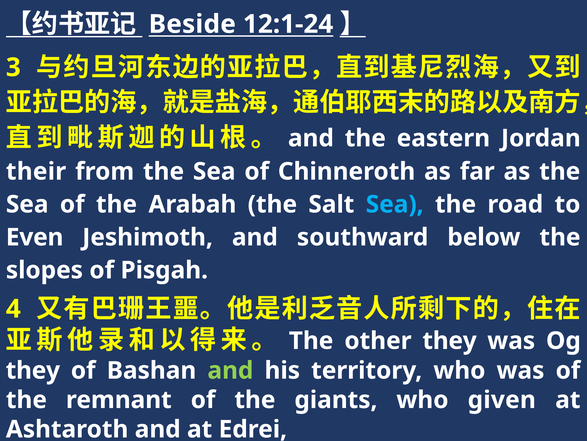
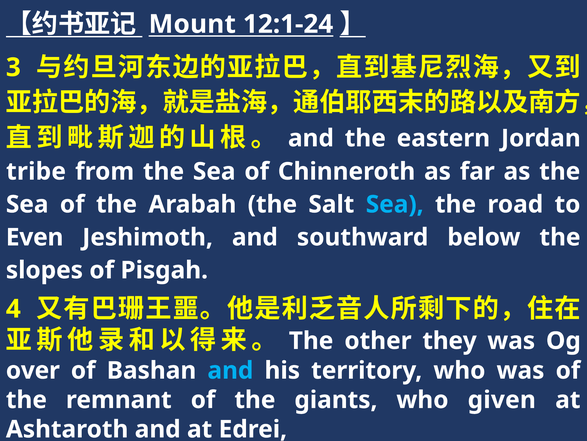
Beside: Beside -> Mount (192, 24)
their: their -> tribe (36, 171)
they: they -> over (33, 370)
and colour: light green -> light blue (230, 370)
